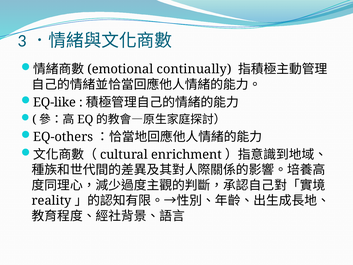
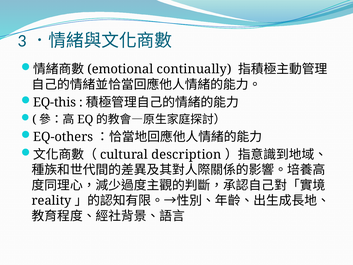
EQ-like: EQ-like -> EQ-this (55, 102)
enrichment: enrichment -> description (186, 155)
